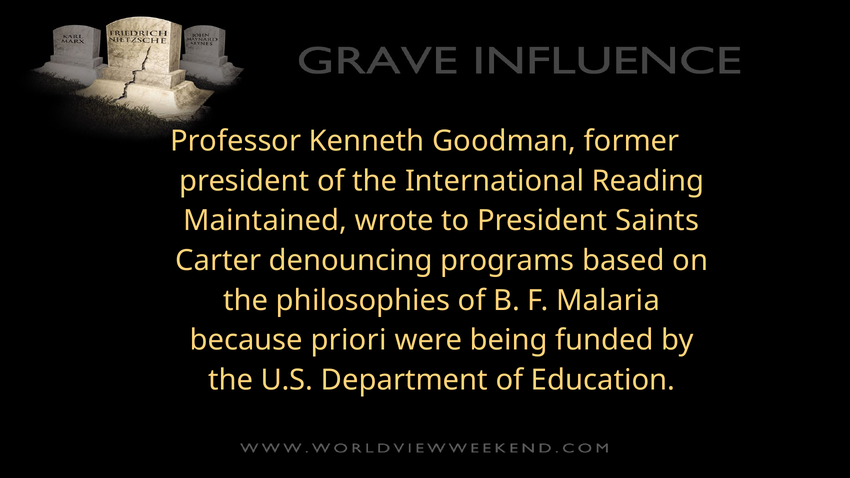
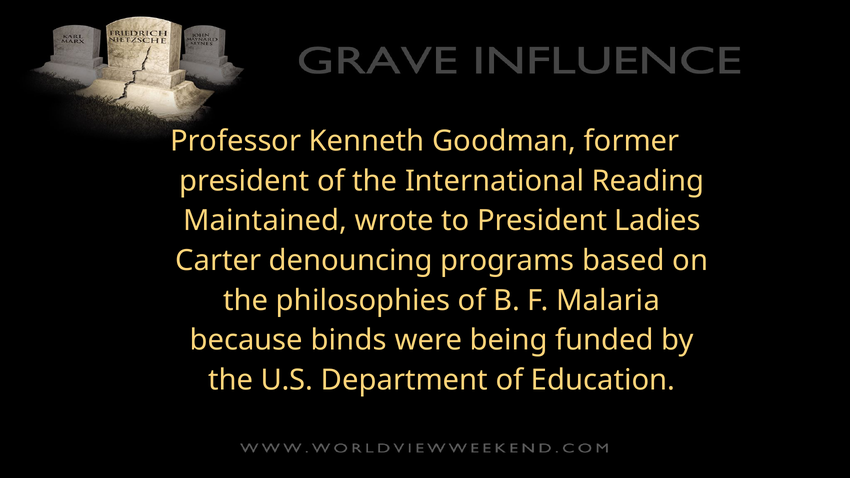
Saints: Saints -> Ladies (658, 221)
priori: priori -> binds (349, 340)
